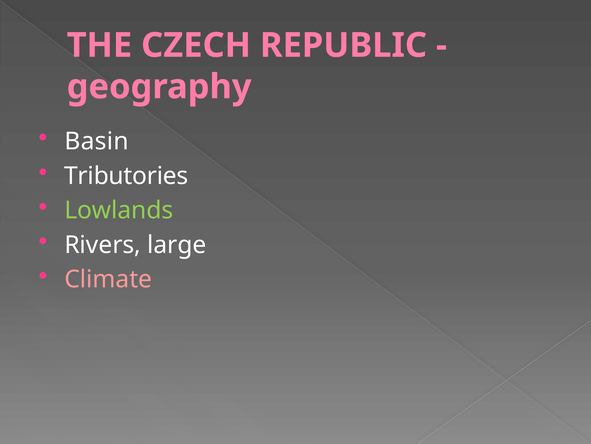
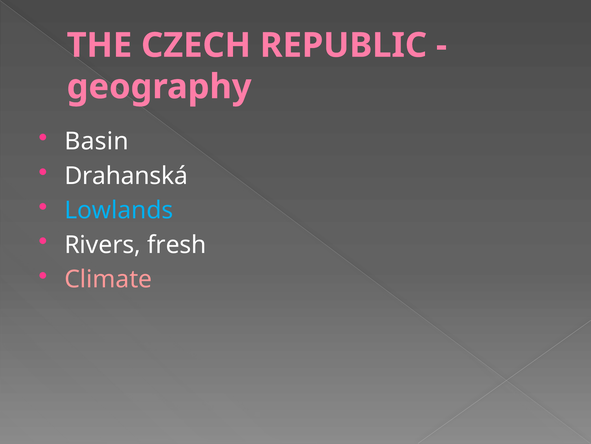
Tributories: Tributories -> Drahanská (126, 176)
Lowlands colour: light green -> light blue (119, 210)
large: large -> fresh (177, 245)
